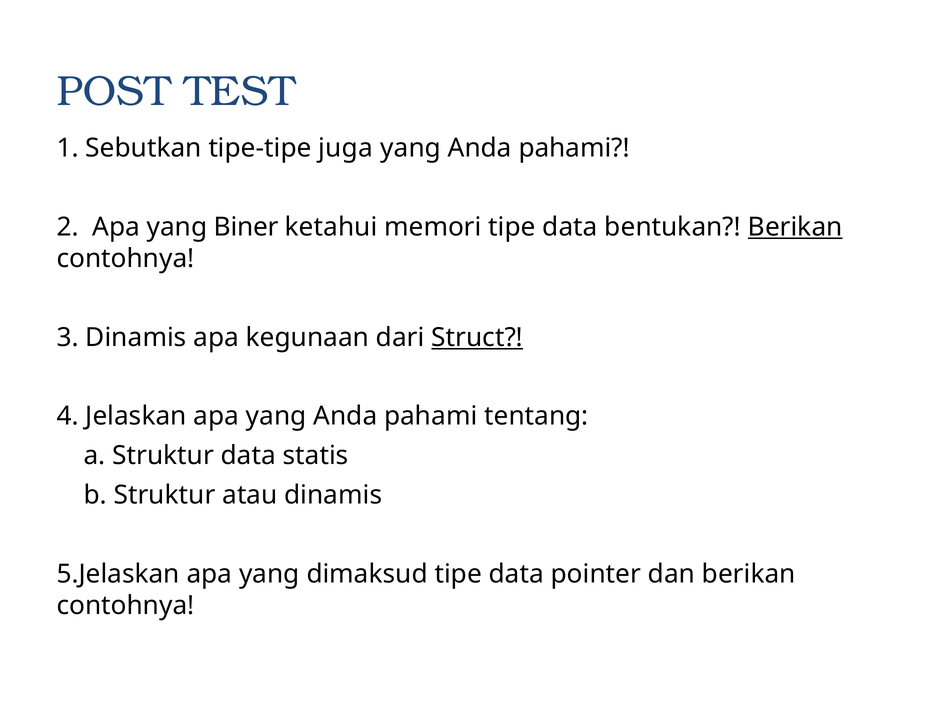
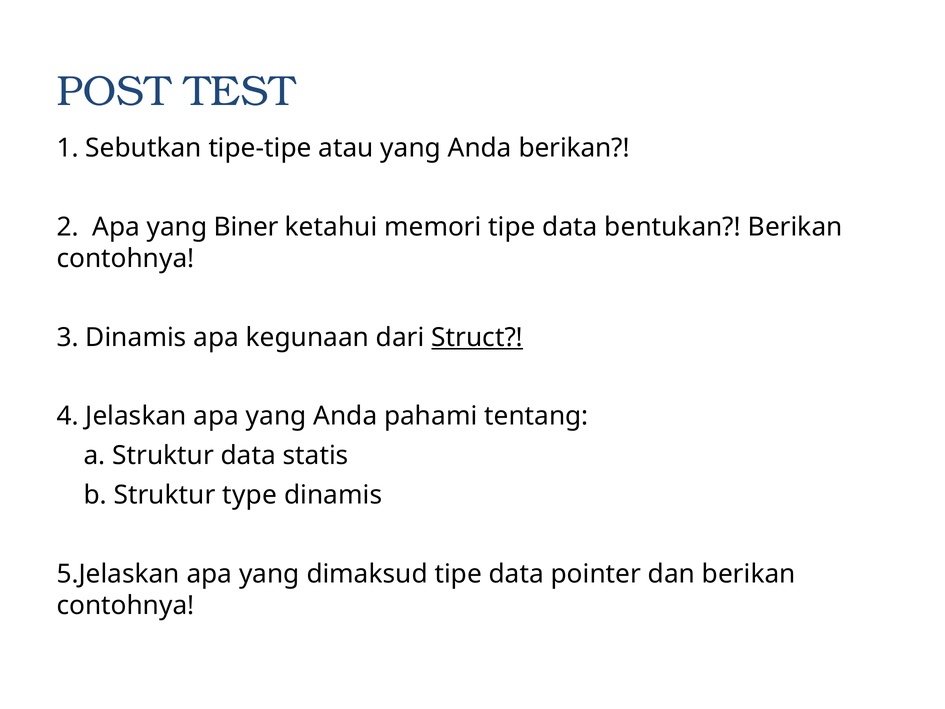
juga: juga -> atau (346, 148)
pahami: pahami -> berikan (574, 148)
Berikan underline: present -> none (795, 227)
atau: atau -> type (250, 495)
